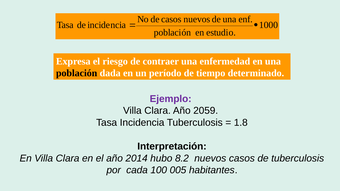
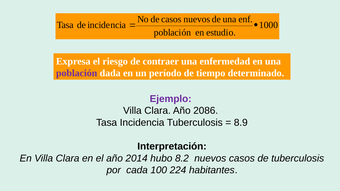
población colour: black -> purple (77, 73)
2059: 2059 -> 2086 (206, 111)
1.8: 1.8 -> 8.9 (241, 123)
005: 005 -> 224 (178, 170)
